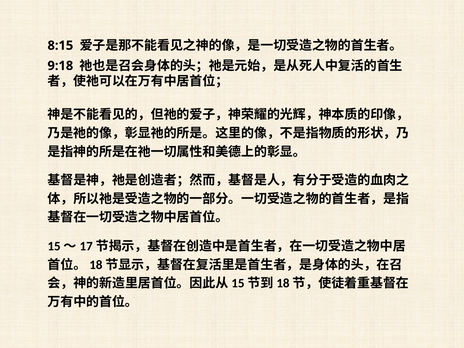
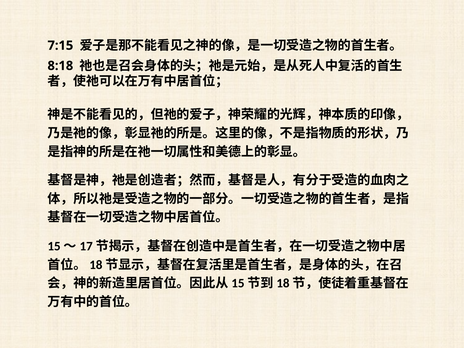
8:15: 8:15 -> 7:15 (60, 46)
9:18: 9:18 -> 8:18 (60, 66)
